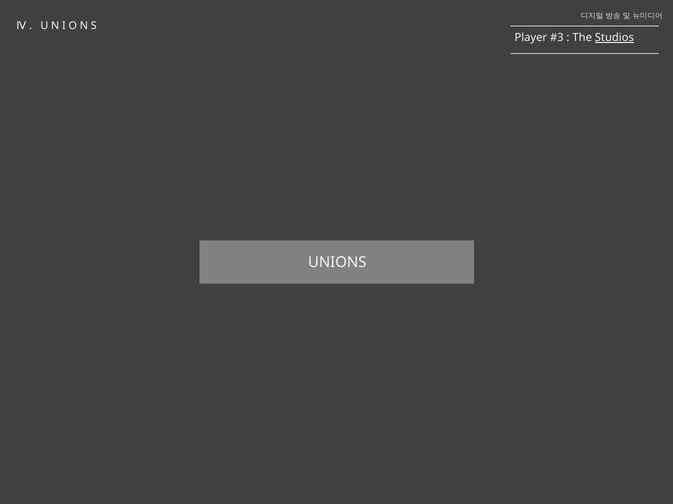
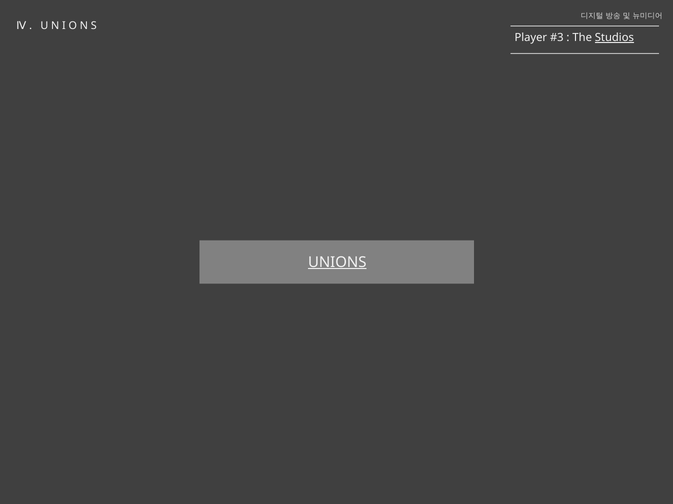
UNIONS underline: none -> present (337, 263)
